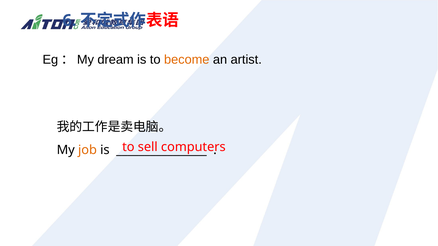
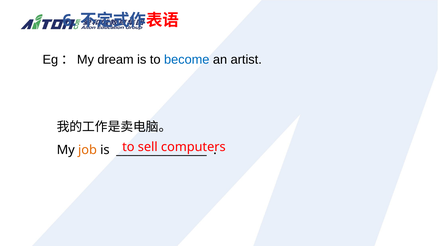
become colour: orange -> blue (187, 60)
